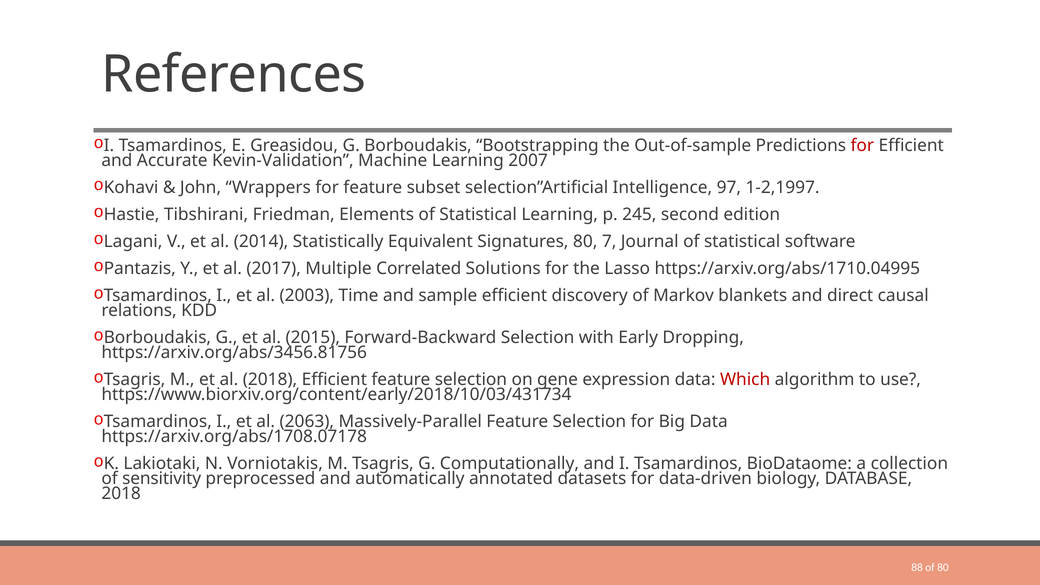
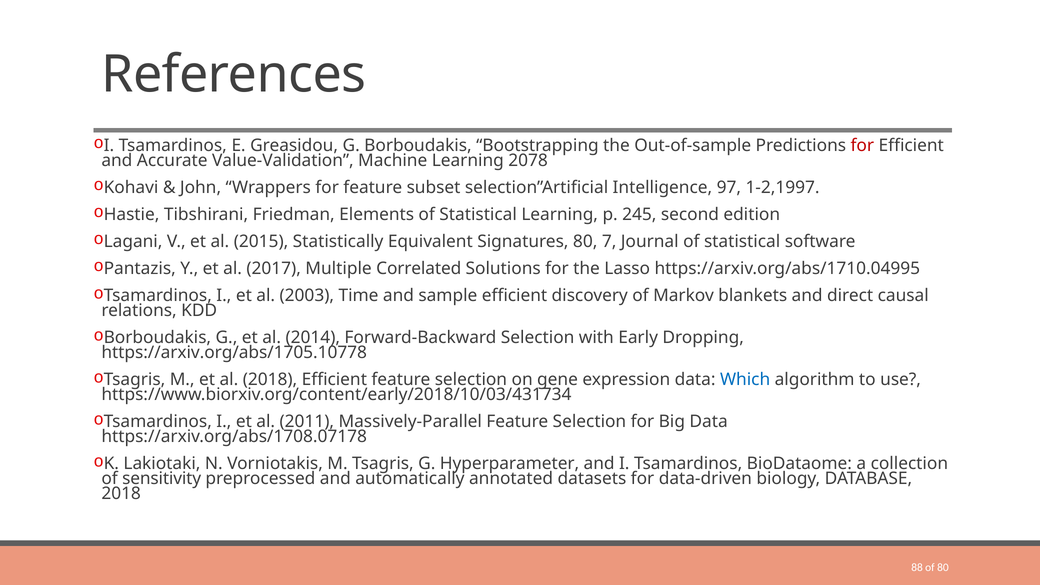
Kevin-Validation: Kevin-Validation -> Value-Validation (283, 160)
2007: 2007 -> 2078 (528, 160)
2014: 2014 -> 2015 (261, 242)
2015: 2015 -> 2014 (313, 338)
https://arxiv.org/abs/3456.81756: https://arxiv.org/abs/3456.81756 -> https://arxiv.org/abs/1705.10778 (234, 353)
Which colour: red -> blue (745, 380)
2063: 2063 -> 2011 (307, 422)
Computationally: Computationally -> Hyperparameter (510, 464)
